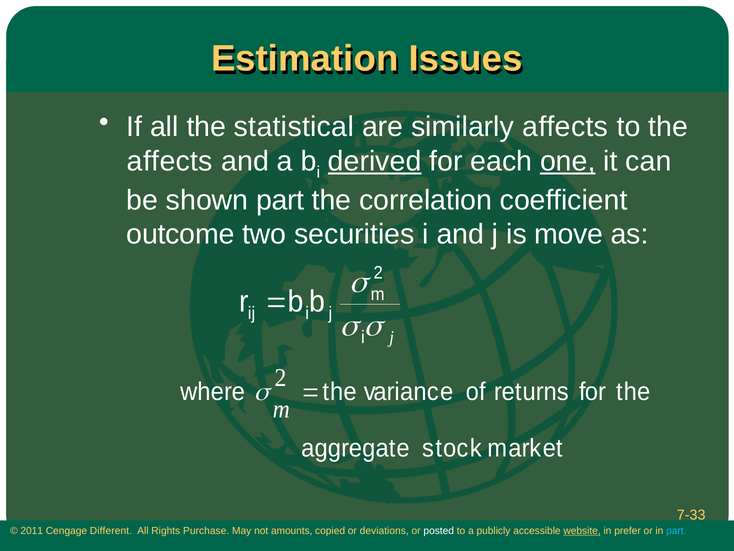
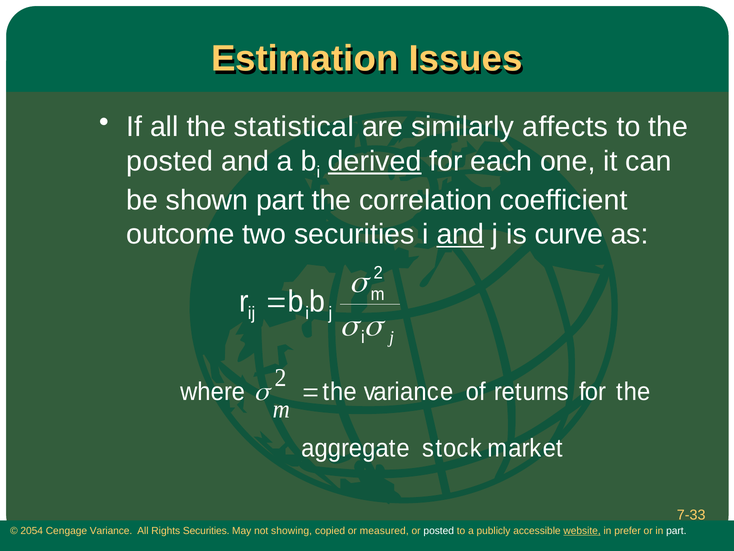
affects: affects -> posted (170, 161)
one underline: present -> none (568, 161)
and underline: none -> present (460, 234)
move: move -> curve (569, 234)
2011: 2011 -> 2054 (32, 530)
Cengage Different: Different -> Variance (111, 530)
Rights Purchase: Purchase -> Securities (206, 530)
amounts: amounts -> showing (292, 530)
deviations: deviations -> measured (384, 530)
part colour: light blue -> white (676, 530)
